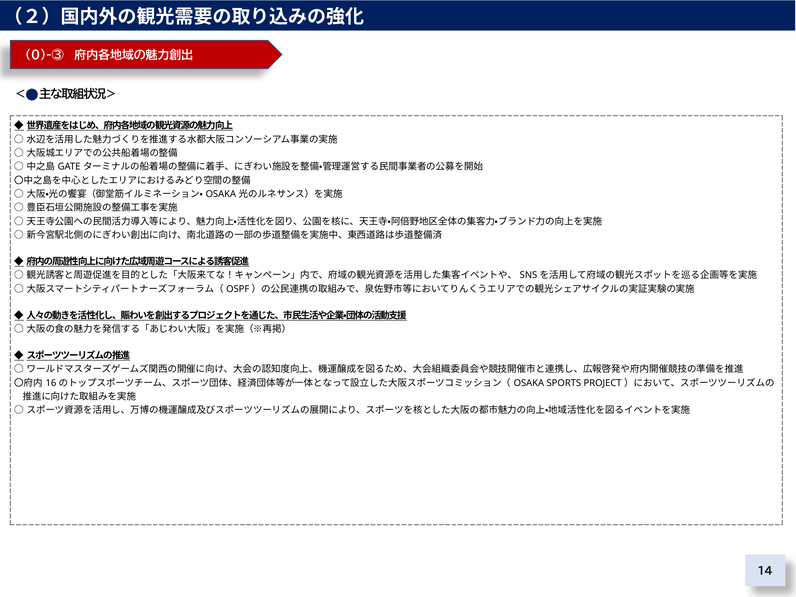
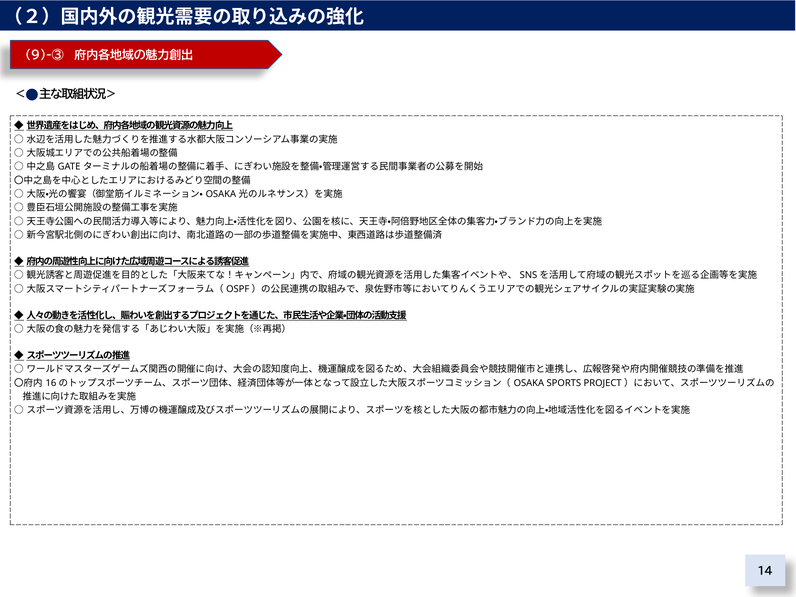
0)-③: 0)-③ -> 9)-③ (44, 55)
